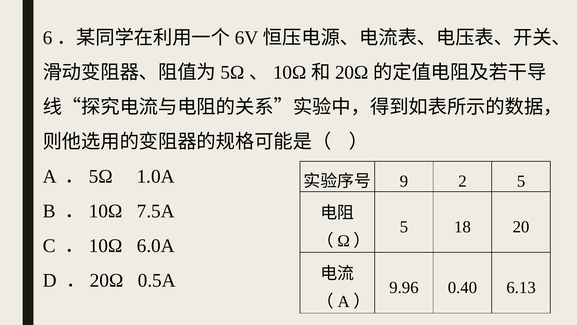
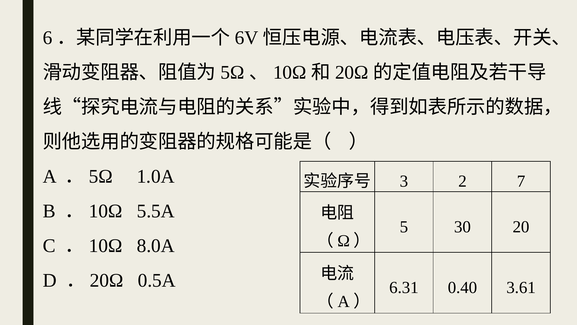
9: 9 -> 3 (404, 181)
2 5: 5 -> 7 (521, 181)
7.5A: 7.5A -> 5.5A (156, 211)
18: 18 -> 30 (462, 227)
6.0A: 6.0A -> 8.0A (156, 245)
9.96: 9.96 -> 6.31 (404, 287)
6.13: 6.13 -> 3.61 (521, 287)
